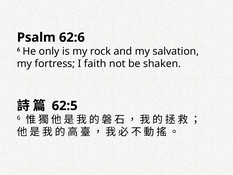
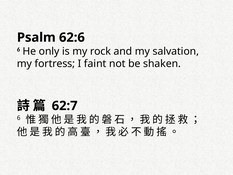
faith: faith -> faint (95, 64)
62:5: 62:5 -> 62:7 (65, 106)
